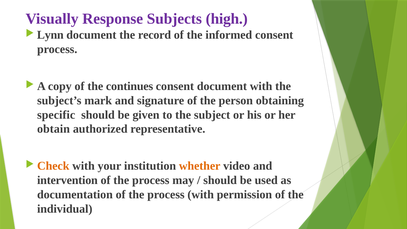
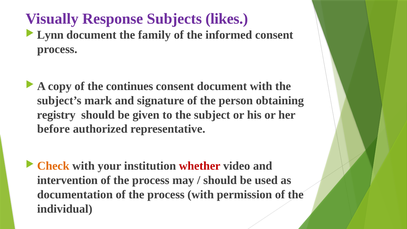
high: high -> likes (227, 19)
record: record -> family (154, 35)
specific: specific -> registry (56, 115)
obtain: obtain -> before (53, 129)
whether colour: orange -> red (200, 166)
